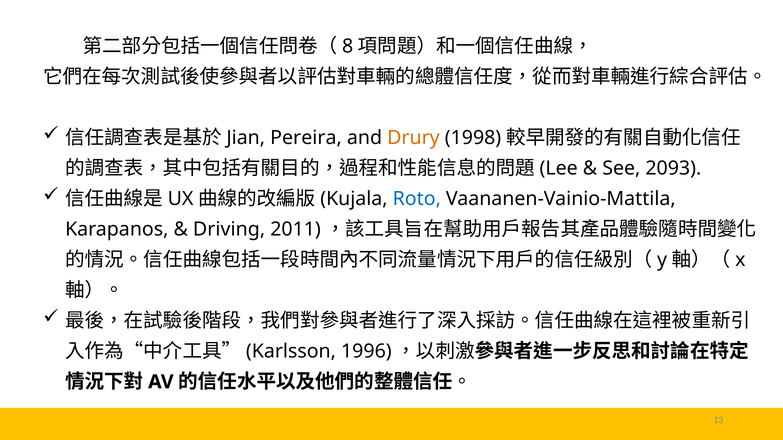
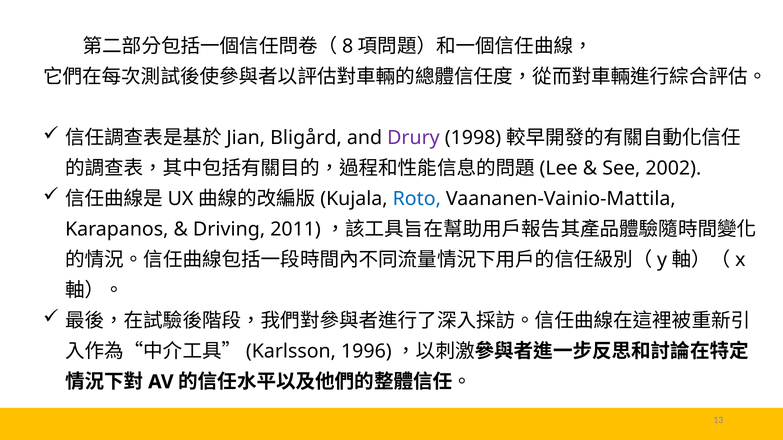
Pereira: Pereira -> Bligård (306, 138)
Drury colour: orange -> purple (413, 138)
2093: 2093 -> 2002 (673, 169)
